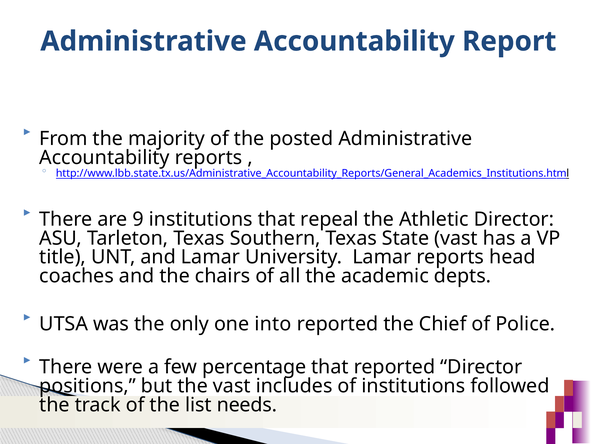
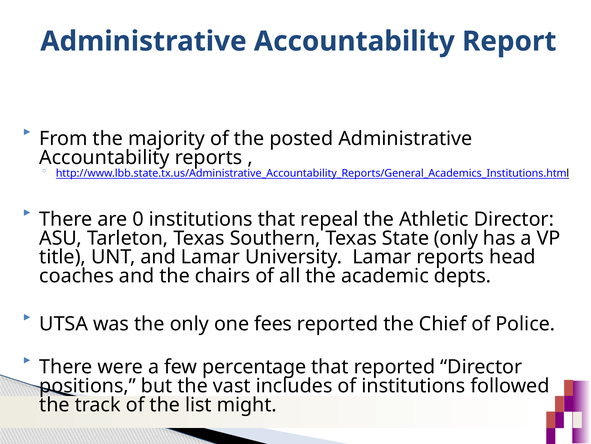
9: 9 -> 0 (138, 219)
State vast: vast -> only (456, 238)
into: into -> fees (273, 323)
needs: needs -> might (247, 404)
